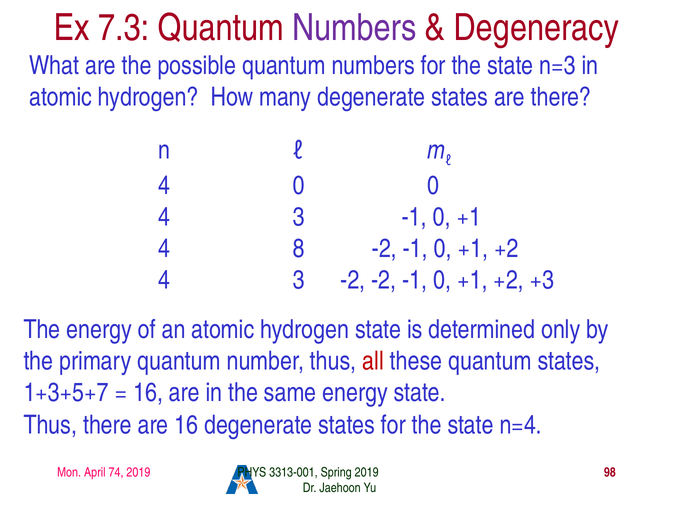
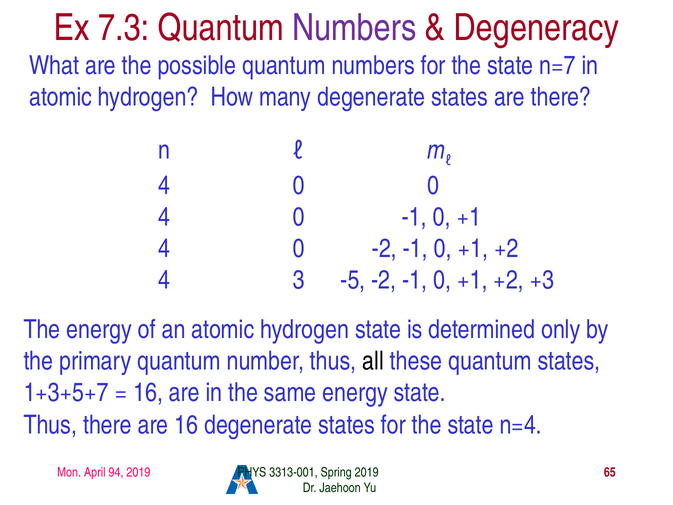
n=3: n=3 -> n=7 (558, 66)
3: 3 -> 0 (299, 217)
8: 8 -> 0 (299, 248)
3 -2: -2 -> -5 (353, 280)
all colour: red -> black (373, 361)
74: 74 -> 94 (116, 472)
98: 98 -> 65 (610, 472)
